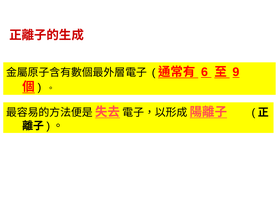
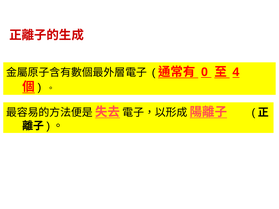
6: 6 -> 0 (205, 72)
9: 9 -> 4 (236, 72)
